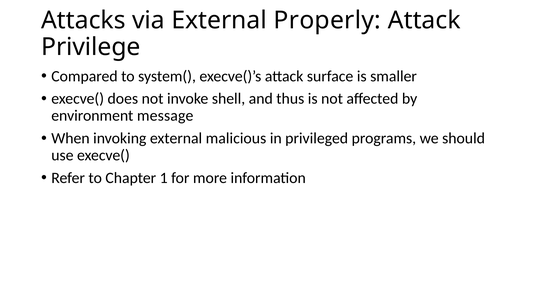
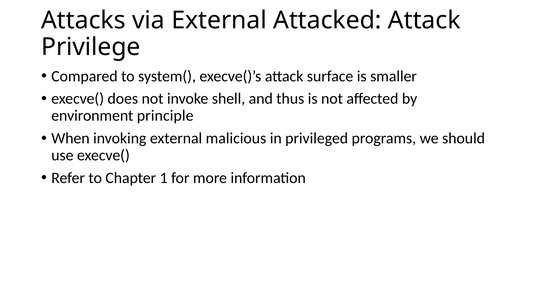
Properly: Properly -> Attacked (327, 20)
message: message -> principle (165, 116)
